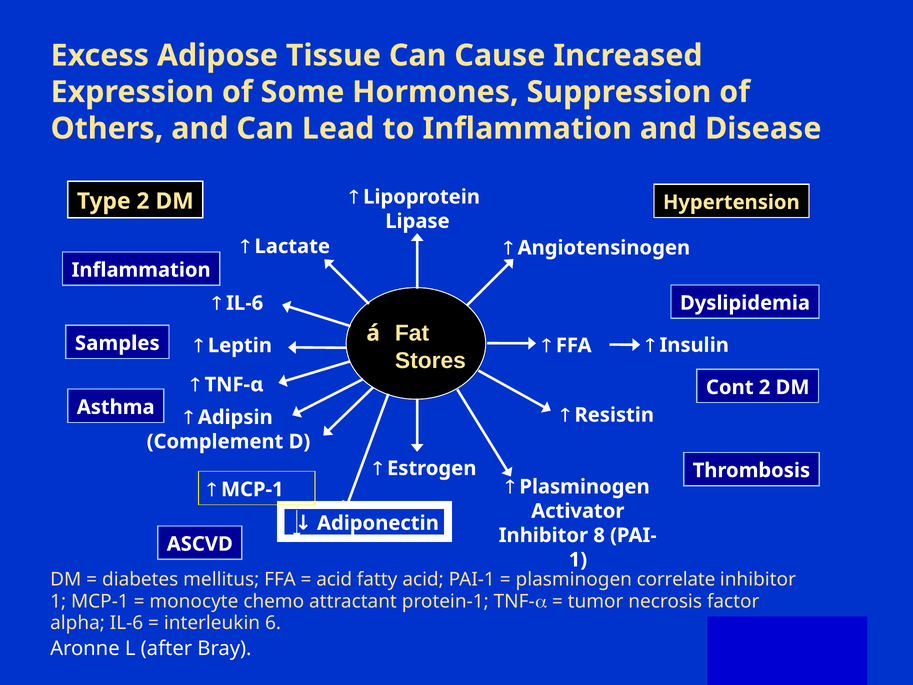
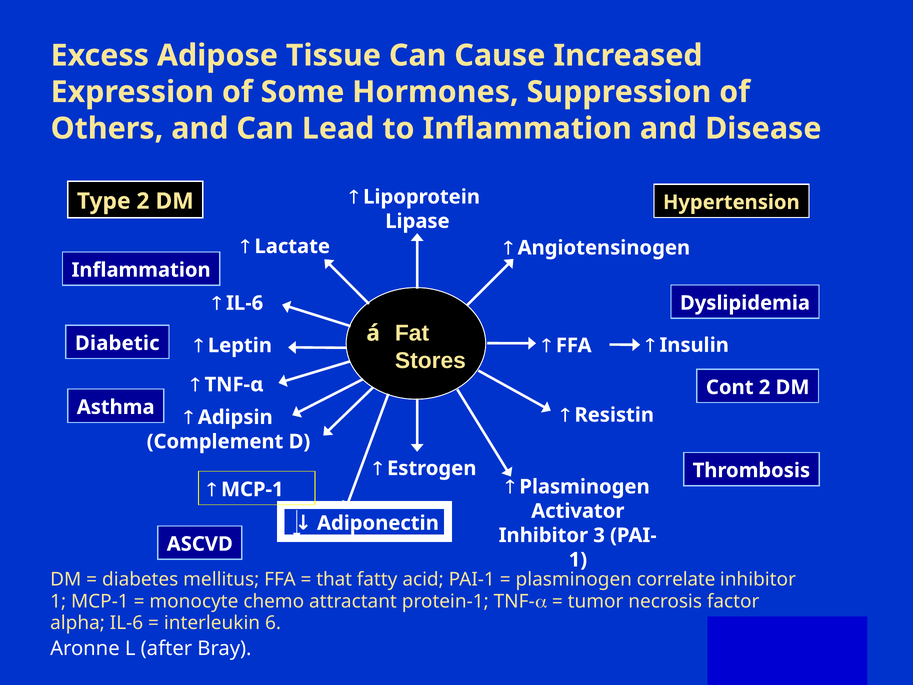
Samples: Samples -> Diabetic (117, 343)
8: 8 -> 3 (599, 535)
acid: acid -> that (334, 579)
